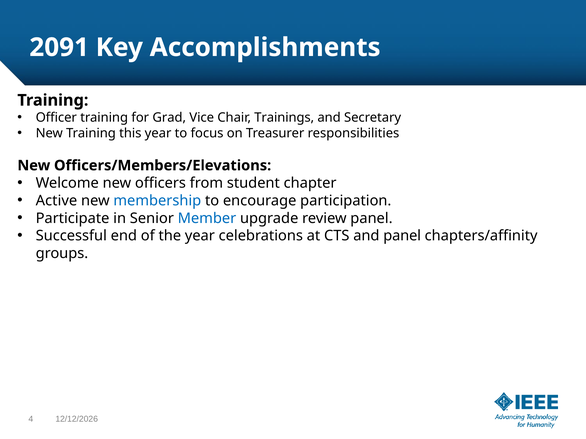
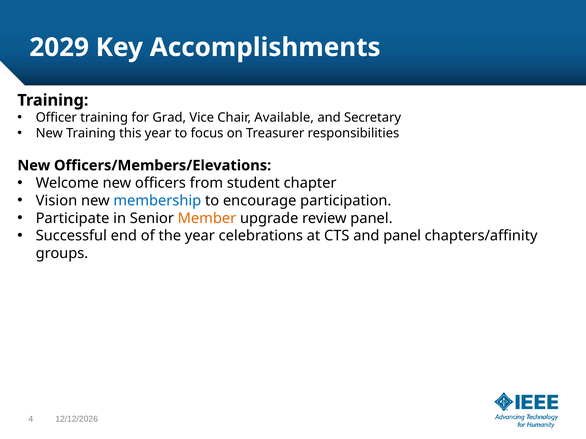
2091: 2091 -> 2029 (59, 47)
Trainings: Trainings -> Available (284, 118)
Active: Active -> Vision (56, 201)
Member colour: blue -> orange (207, 218)
